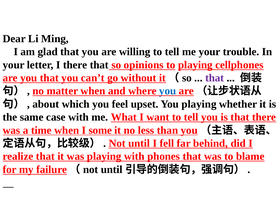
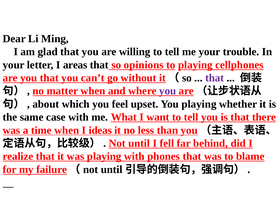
I there: there -> areas (75, 65)
you colour: blue -> purple (168, 91)
some: some -> ideas (100, 130)
